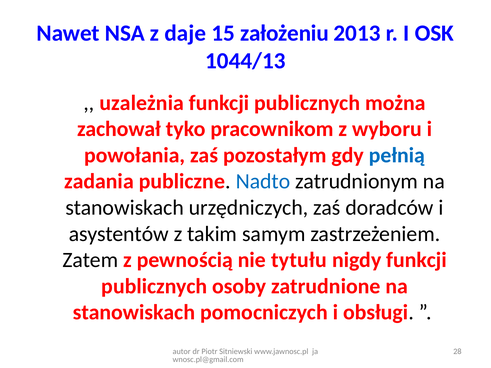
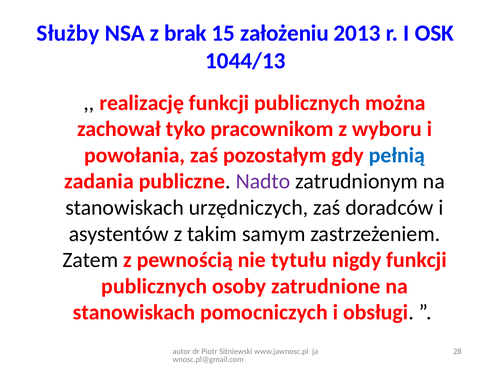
Nawet: Nawet -> Służby (68, 33)
daje: daje -> brak (185, 33)
uzależnia: uzależnia -> realizację (142, 103)
Nadto colour: blue -> purple (263, 182)
